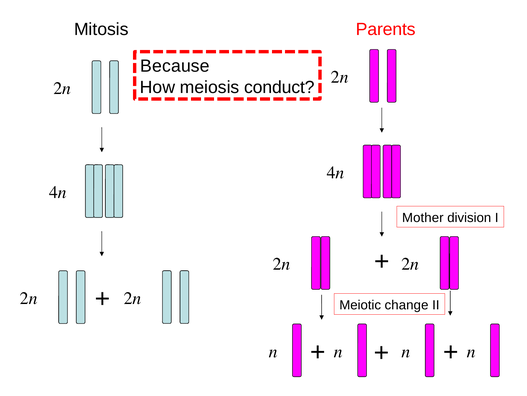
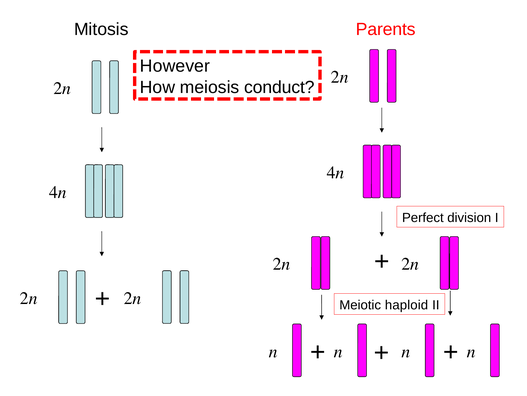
Because: Because -> However (175, 66)
Mother: Mother -> Perfect (423, 217)
change: change -> haploid (407, 304)
